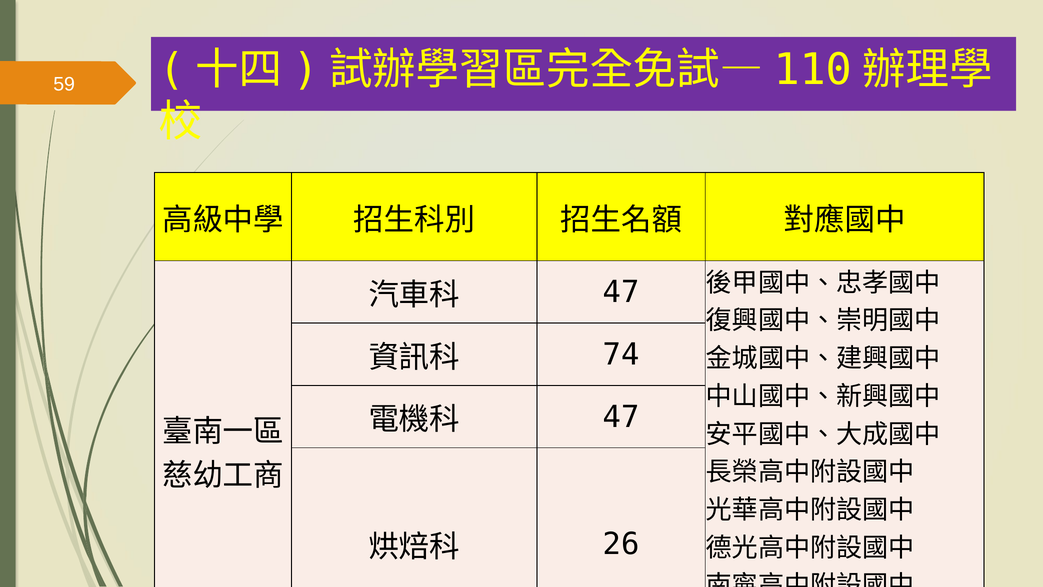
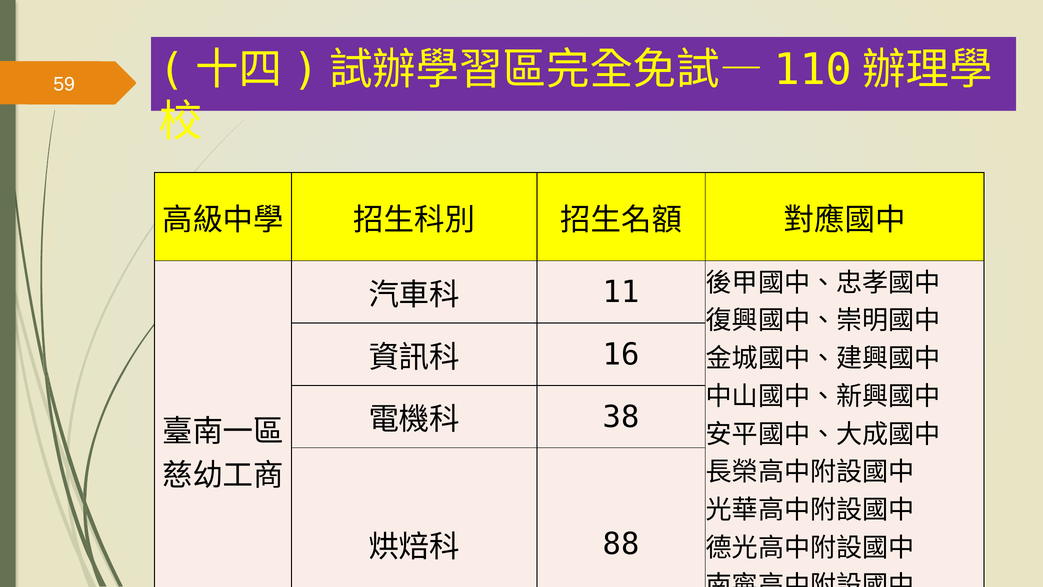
47: 47 -> 11 (621, 292)
74: 74 -> 16 (621, 355)
47: 47 -> 38 (621, 417)
26: 26 -> 88 (621, 544)
